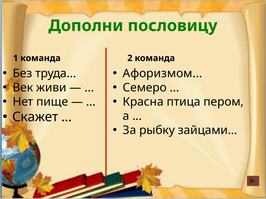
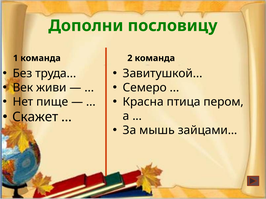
Афоризмом: Афоризмом -> Завитушкой (163, 74)
рыбку: рыбку -> мышь (157, 130)
